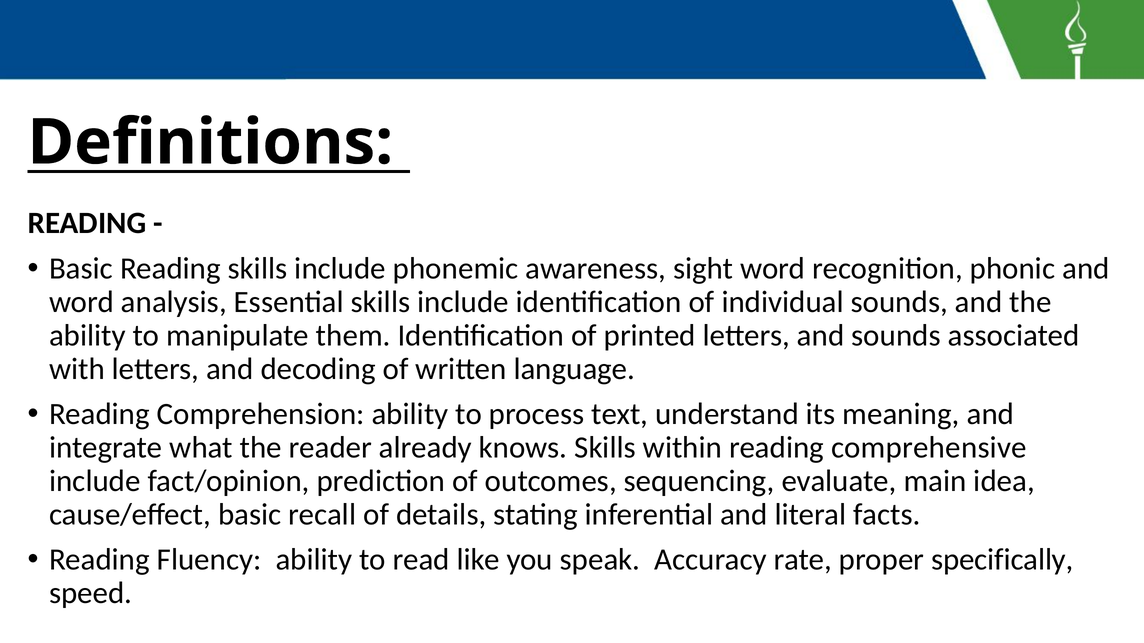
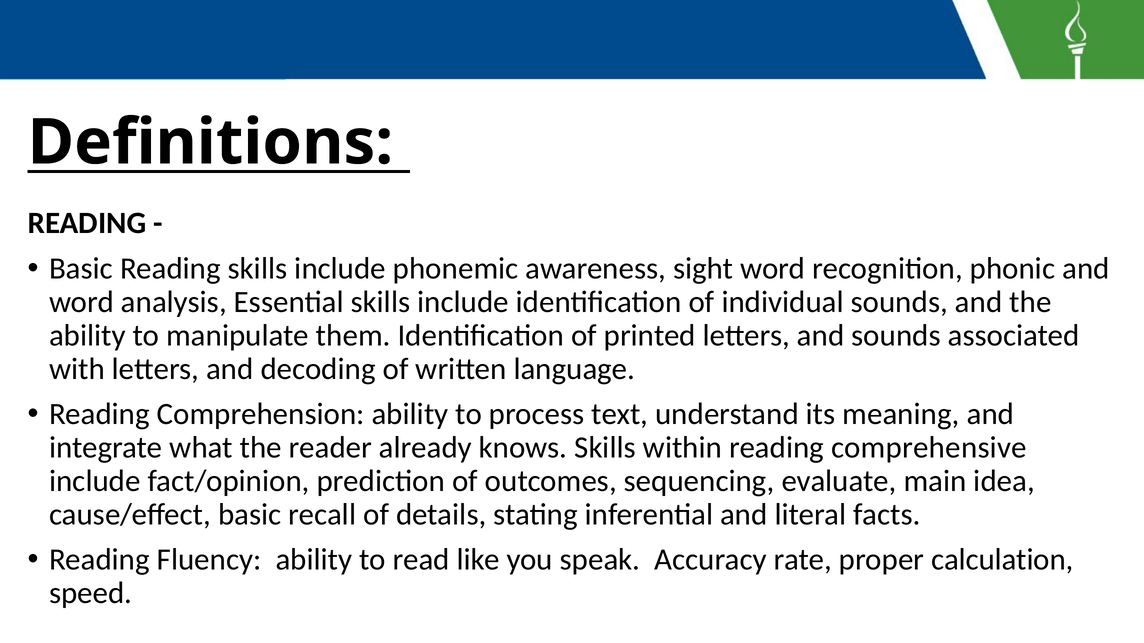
specifically: specifically -> calculation (1002, 560)
